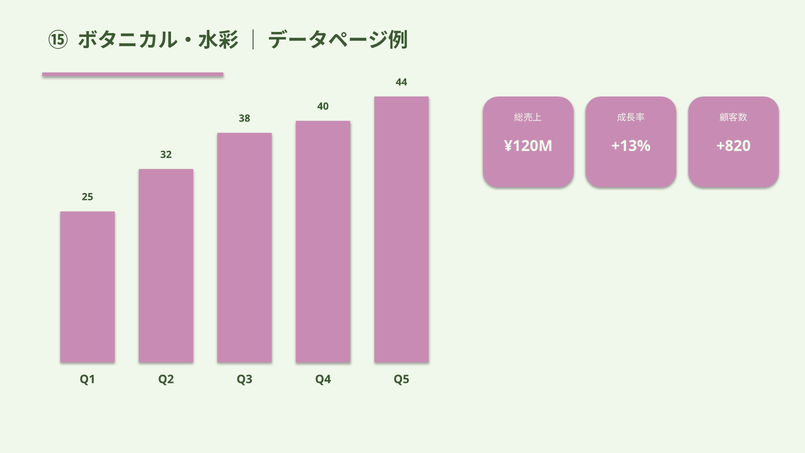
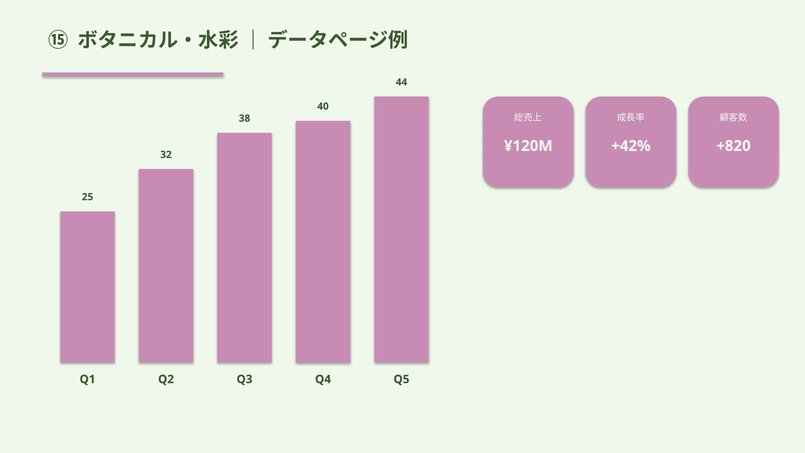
+13%: +13% -> +42% (631, 146)
